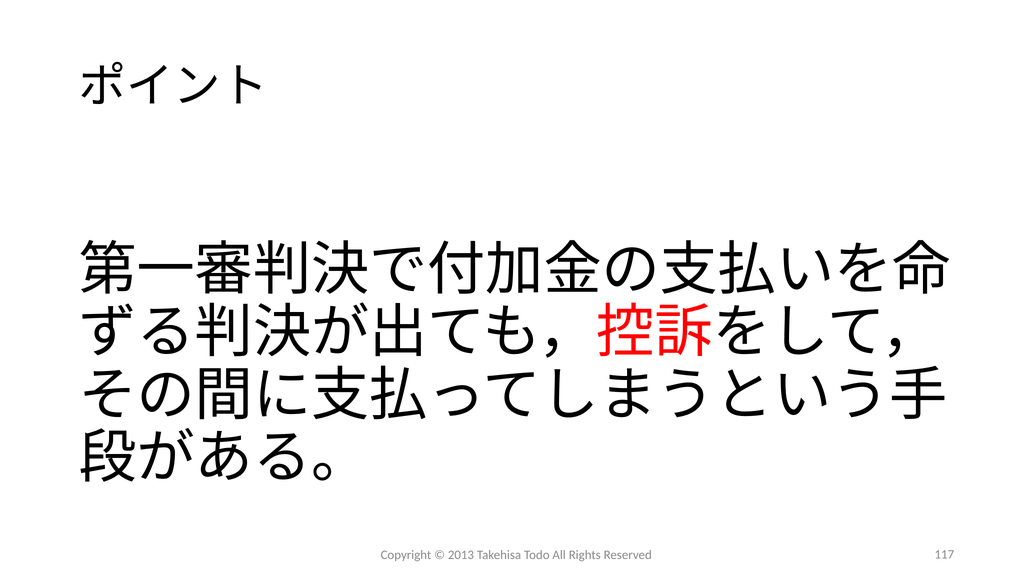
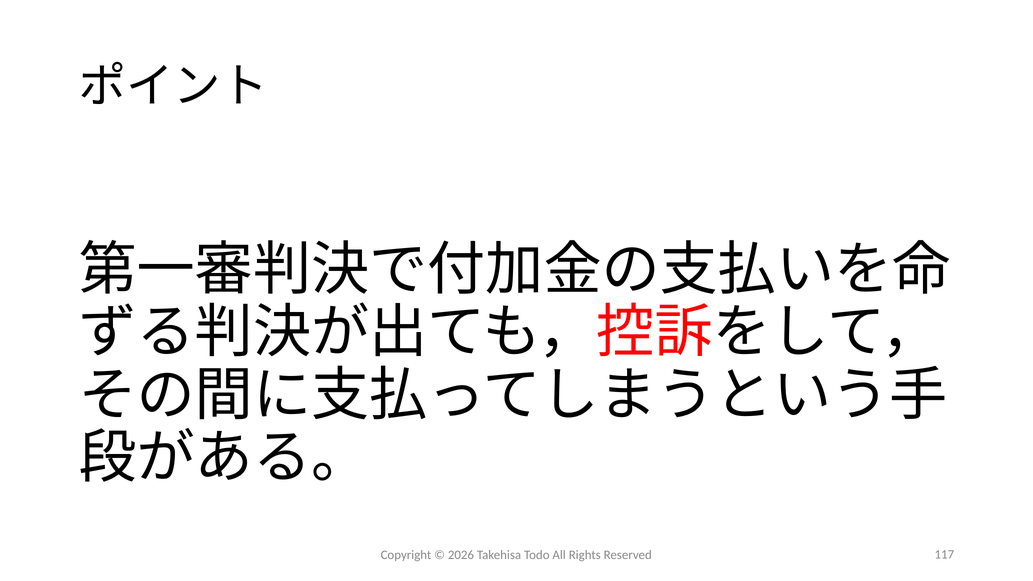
2013: 2013 -> 2026 (461, 555)
